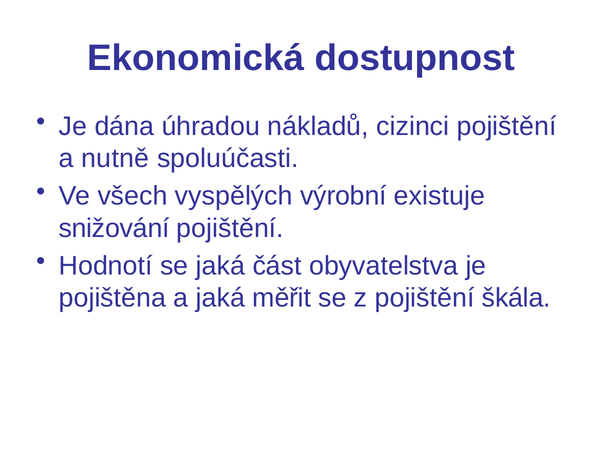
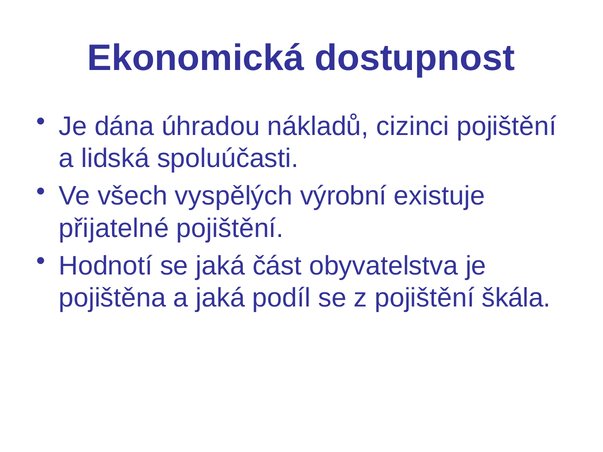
nutně: nutně -> lidská (115, 159)
snižování: snižování -> přijatelné (114, 228)
měřit: měřit -> podíl (282, 298)
